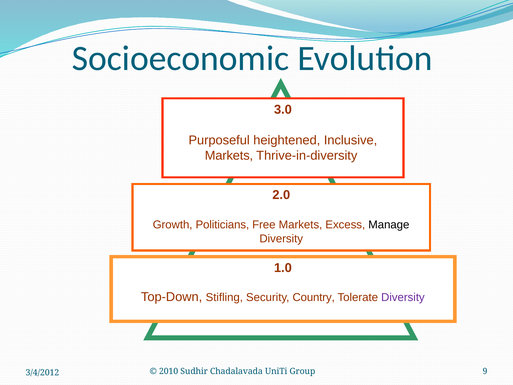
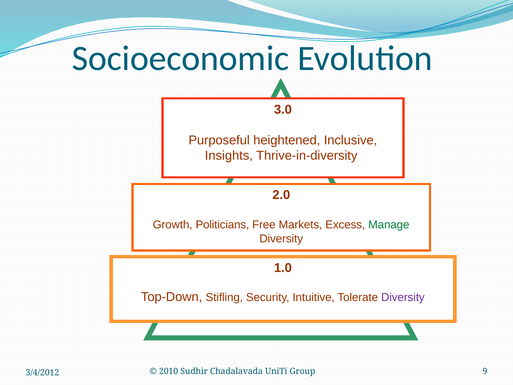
Markets: Markets -> Insights (229, 156)
Manage colour: black -> green (389, 225)
Country: Country -> Intuitive (314, 297)
